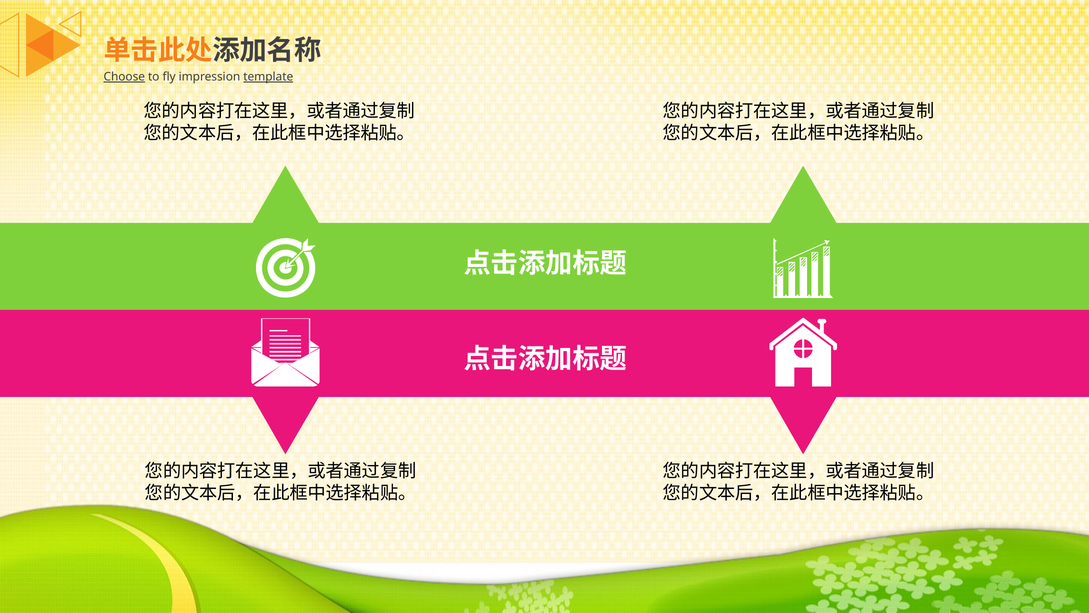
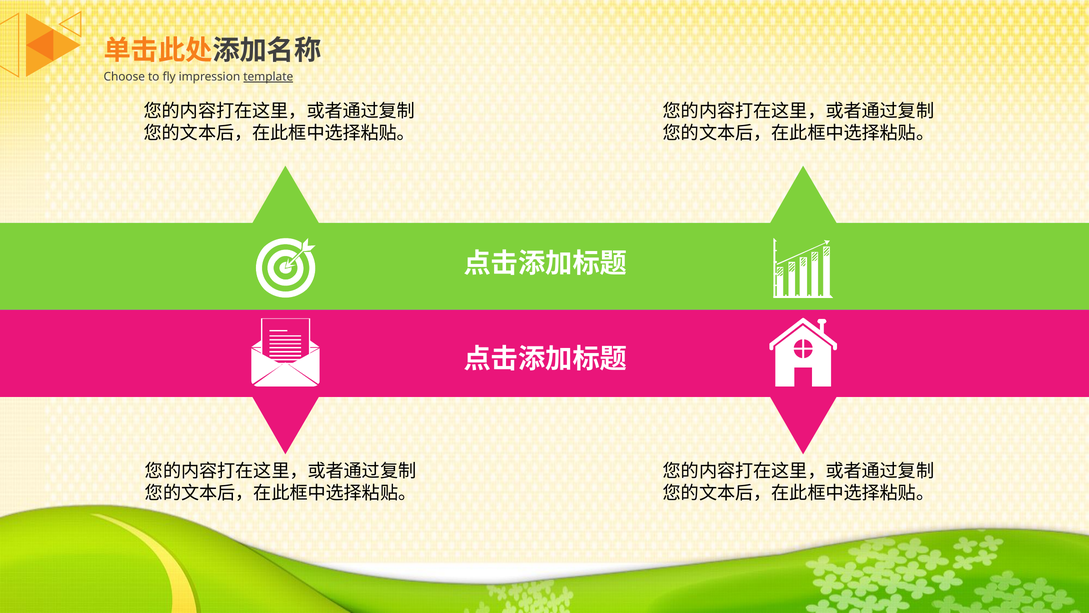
Choose underline: present -> none (124, 77)
